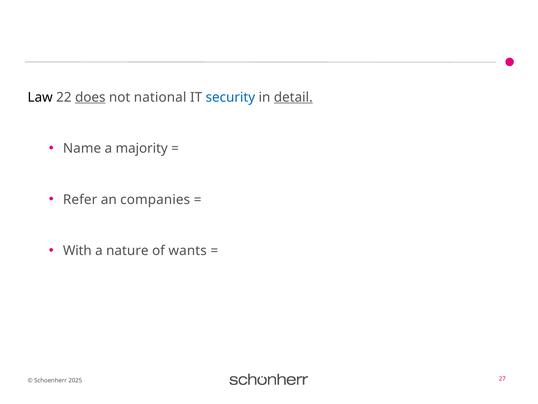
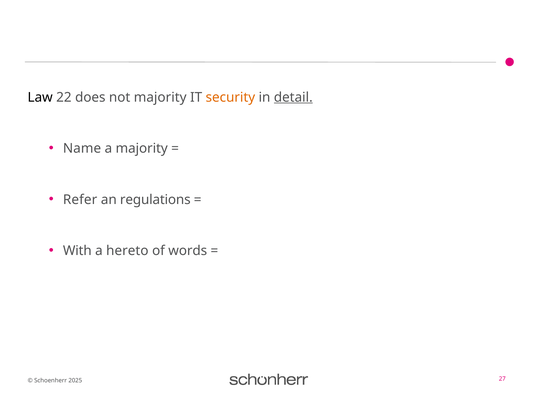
does underline: present -> none (90, 97)
not national: national -> majority (160, 97)
security colour: blue -> orange (230, 97)
companies: companies -> regulations (155, 199)
nature: nature -> hereto (127, 250)
wants: wants -> words (188, 250)
